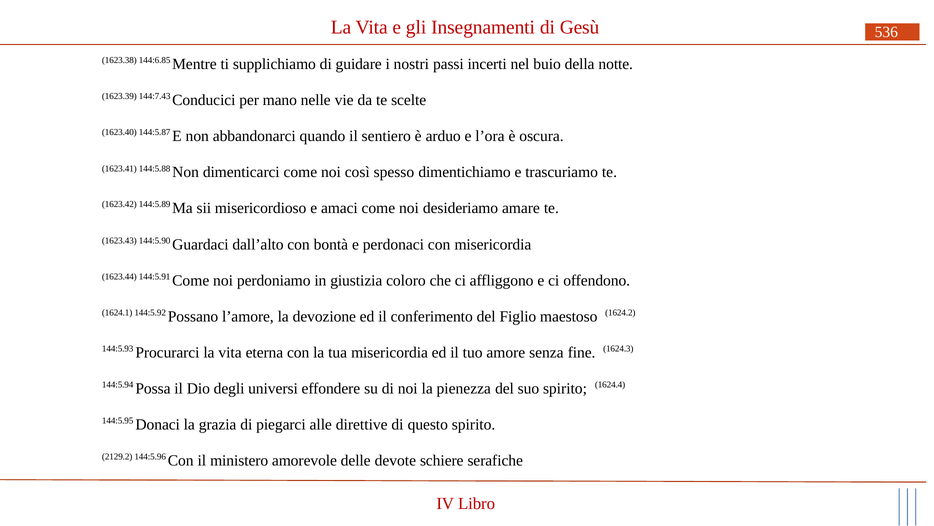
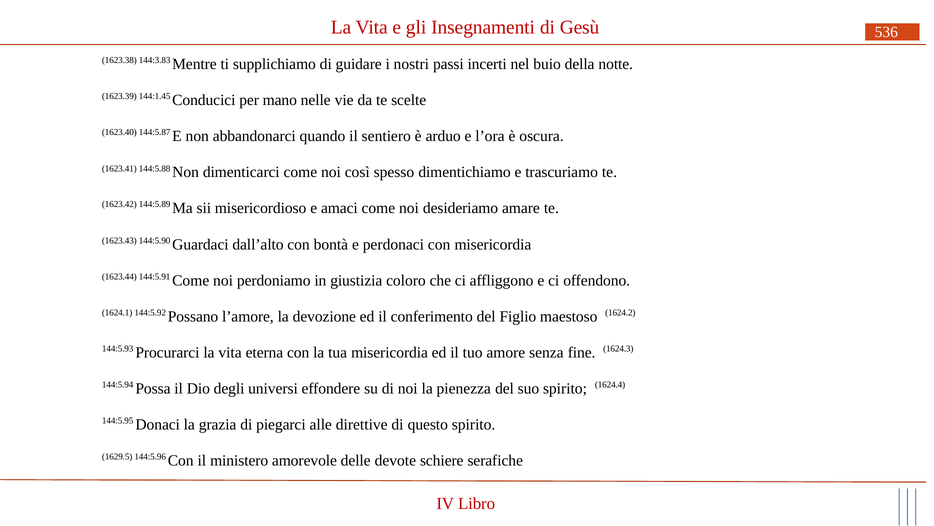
144:6.85: 144:6.85 -> 144:3.83 (155, 60)
144:7.43: 144:7.43 -> 144:1.45 (155, 96)
2129.2: 2129.2 -> 1629.5 (117, 457)
